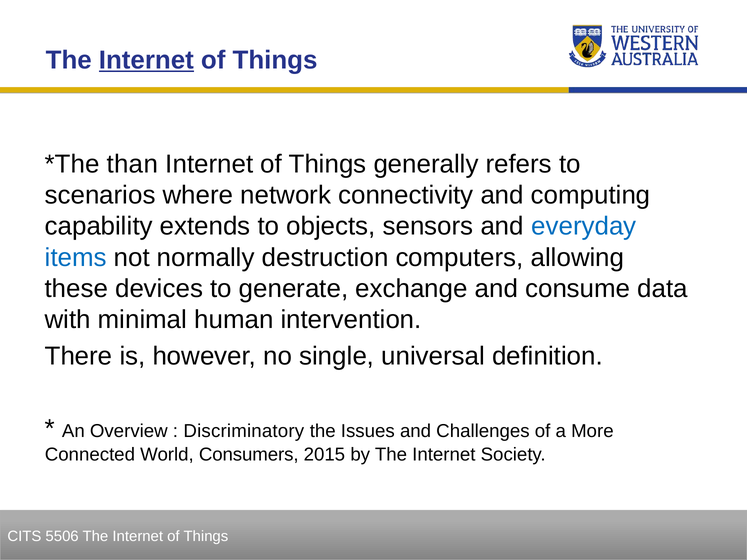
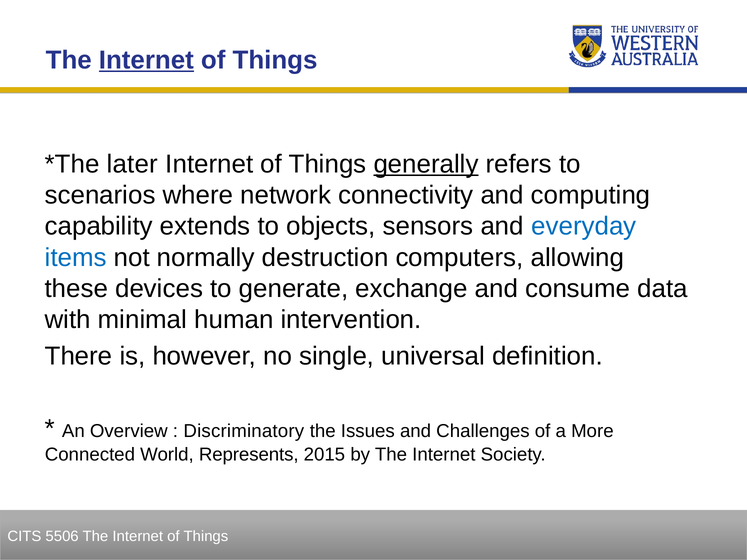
than: than -> later (132, 164)
generally underline: none -> present (426, 164)
Consumers: Consumers -> Represents (249, 455)
